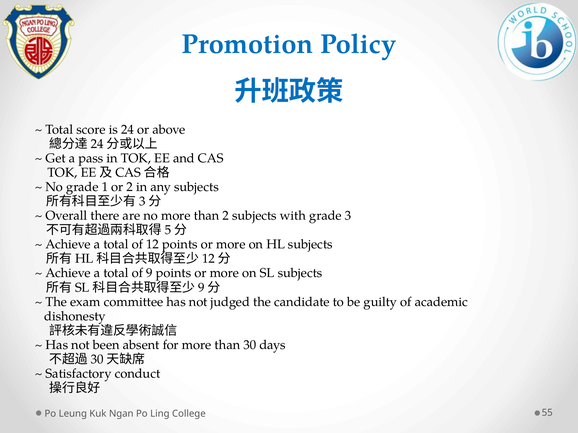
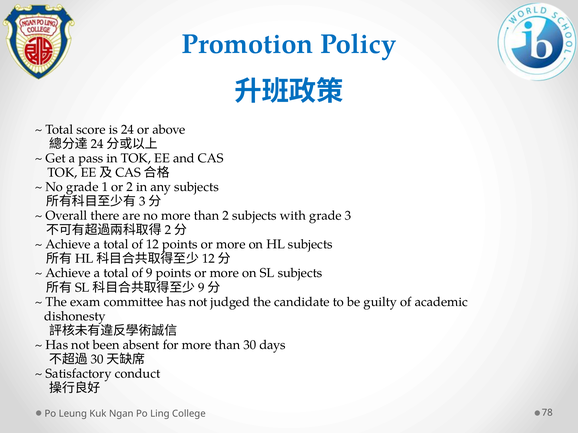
5: 5 -> 2 (168, 230)
55: 55 -> 78 (547, 413)
